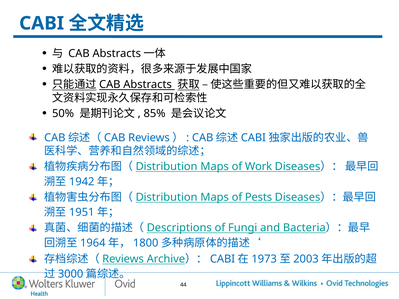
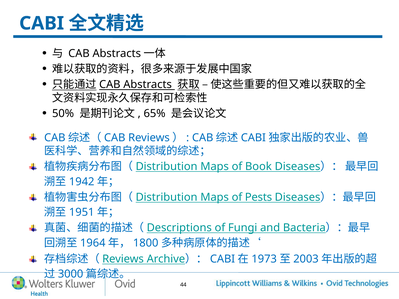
85%: 85% -> 65% (155, 113)
Work: Work -> Book (258, 167)
